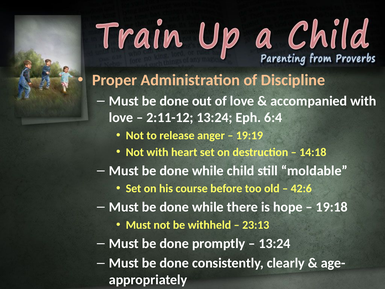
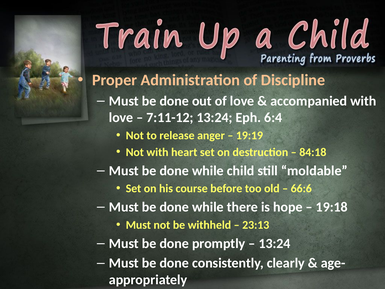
2:11-12: 2:11-12 -> 7:11-12 (170, 118)
14:18: 14:18 -> 84:18 (313, 152)
42:6: 42:6 -> 66:6 (301, 188)
